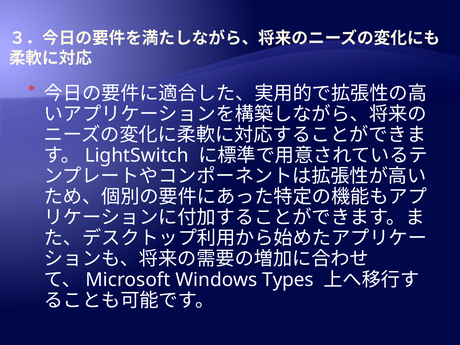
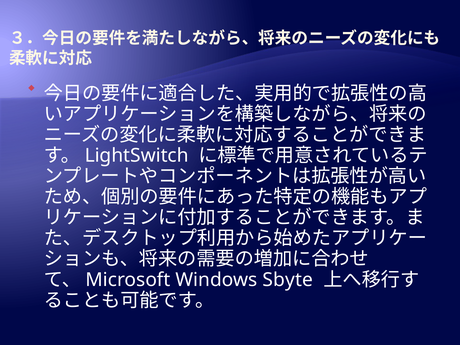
Types: Types -> Sbyte (288, 280)
